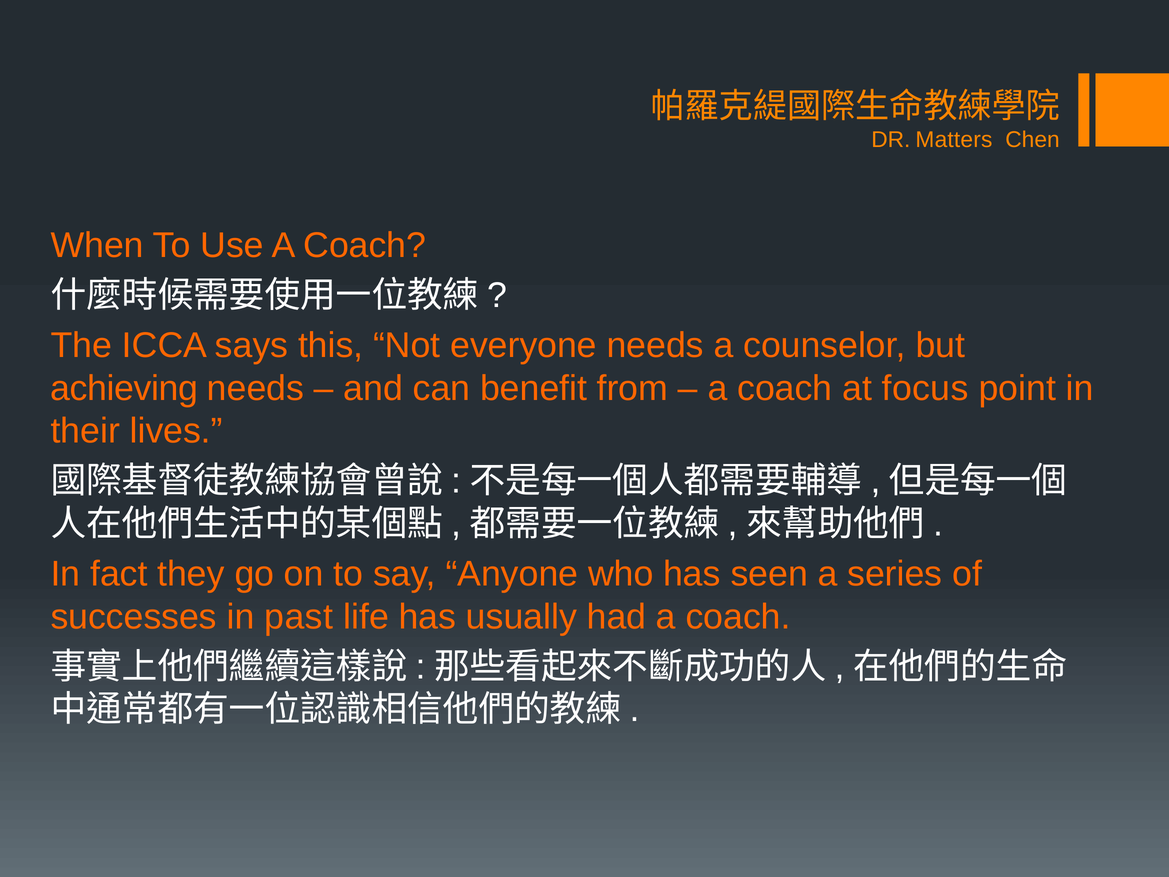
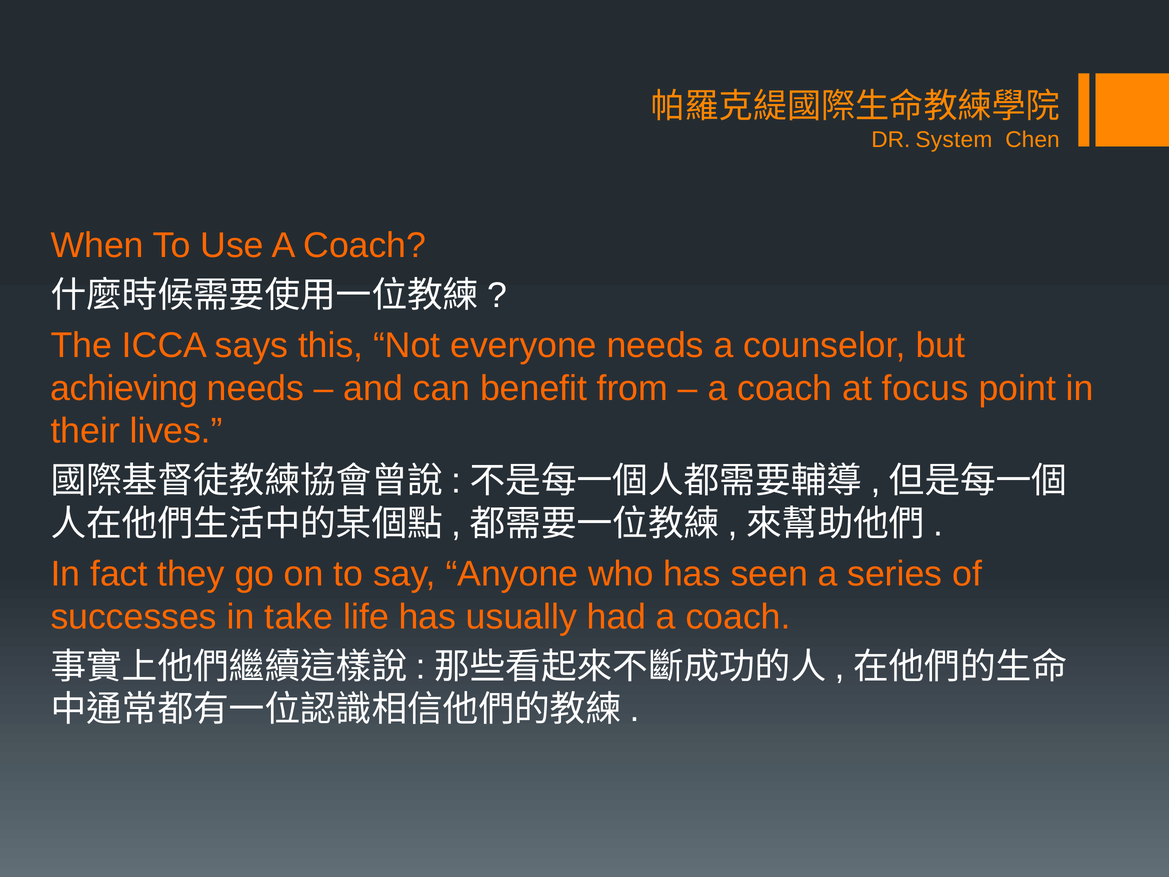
Matters: Matters -> System (954, 140)
past: past -> take (299, 617)
